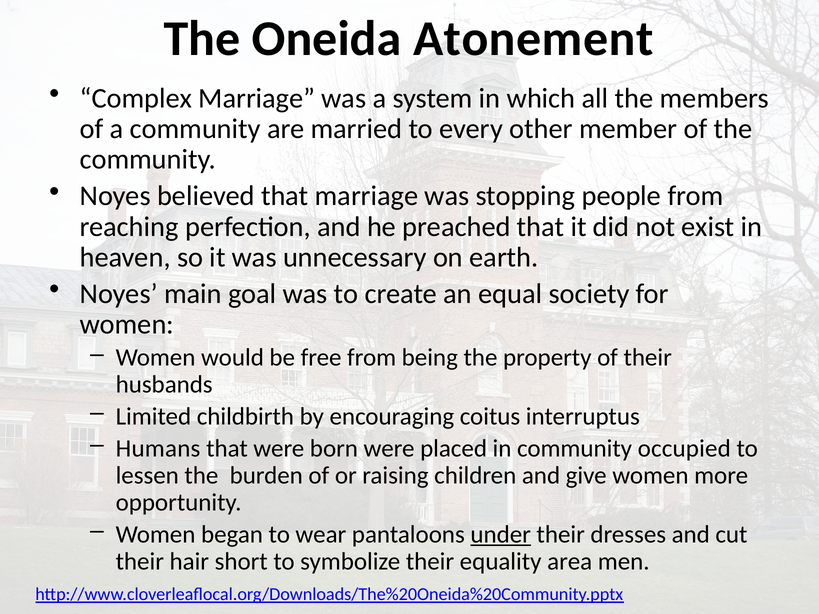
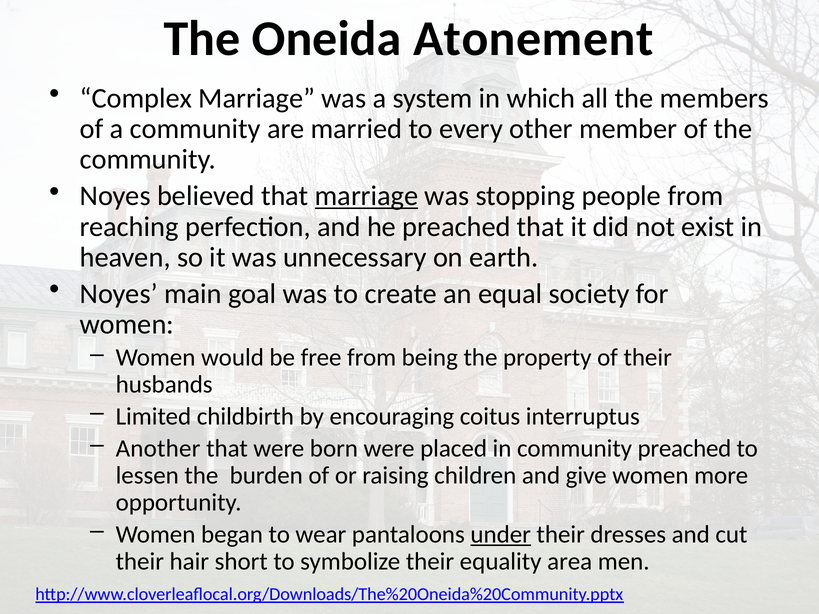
marriage underline: none -> present (367, 196)
Humans: Humans -> Another (158, 449)
community occupied: occupied -> preached (684, 449)
